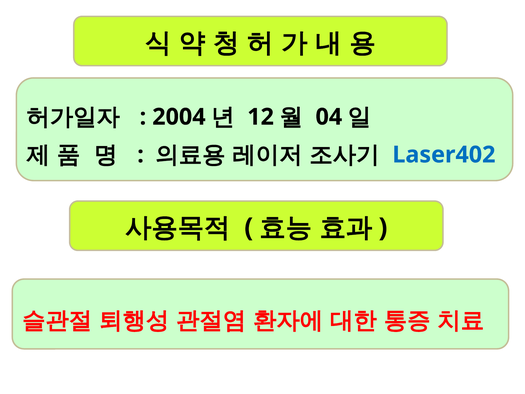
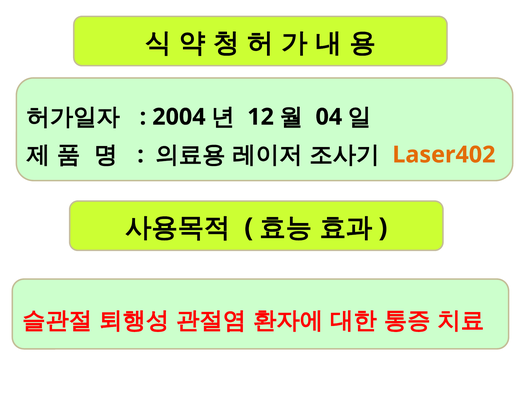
Laser402 colour: blue -> orange (444, 155)
